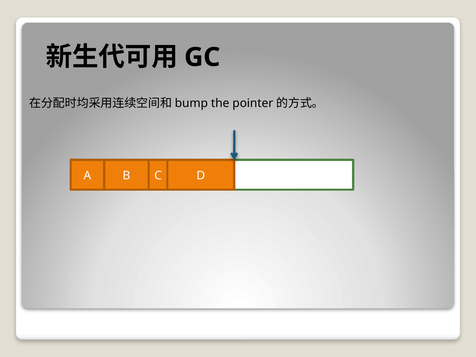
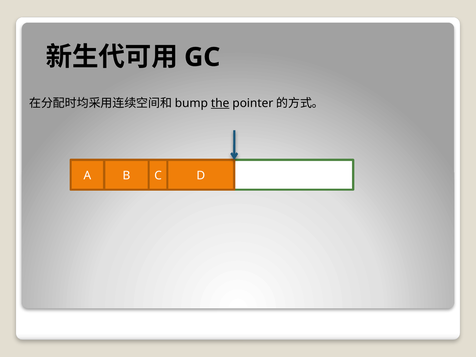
the underline: none -> present (220, 103)
